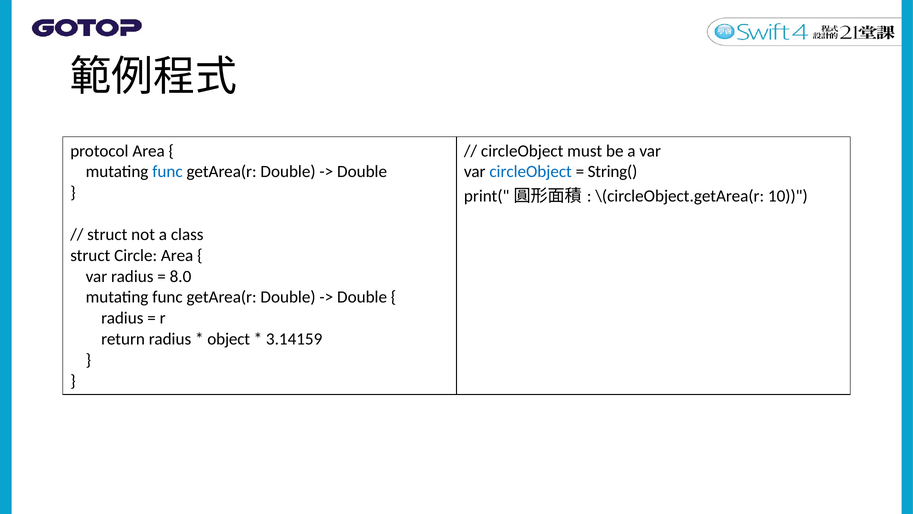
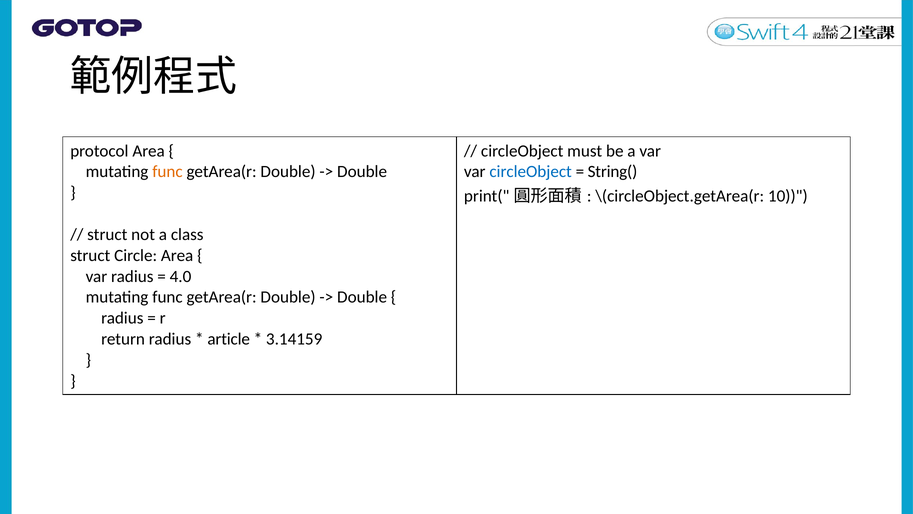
func colour: blue -> orange (167, 172)
8.0: 8.0 -> 4.0 (180, 276)
object: object -> article (229, 339)
